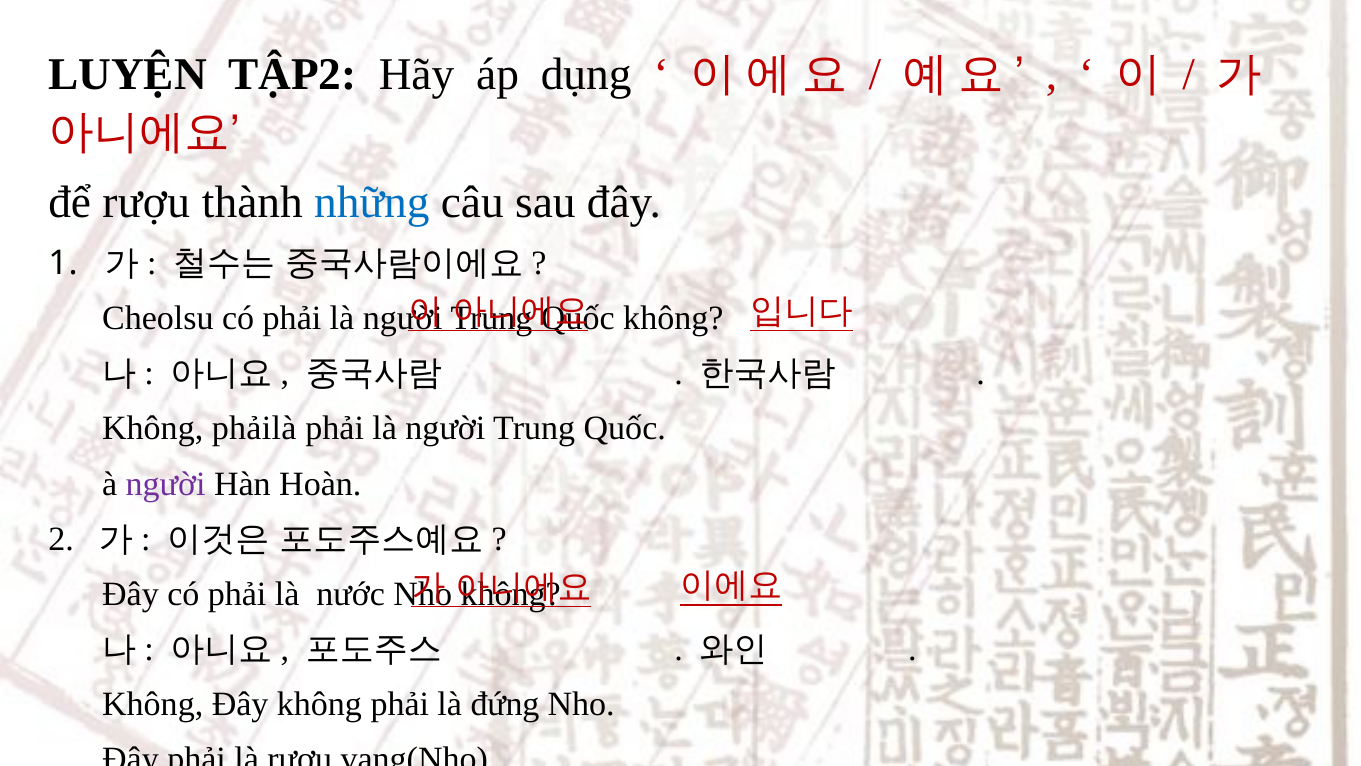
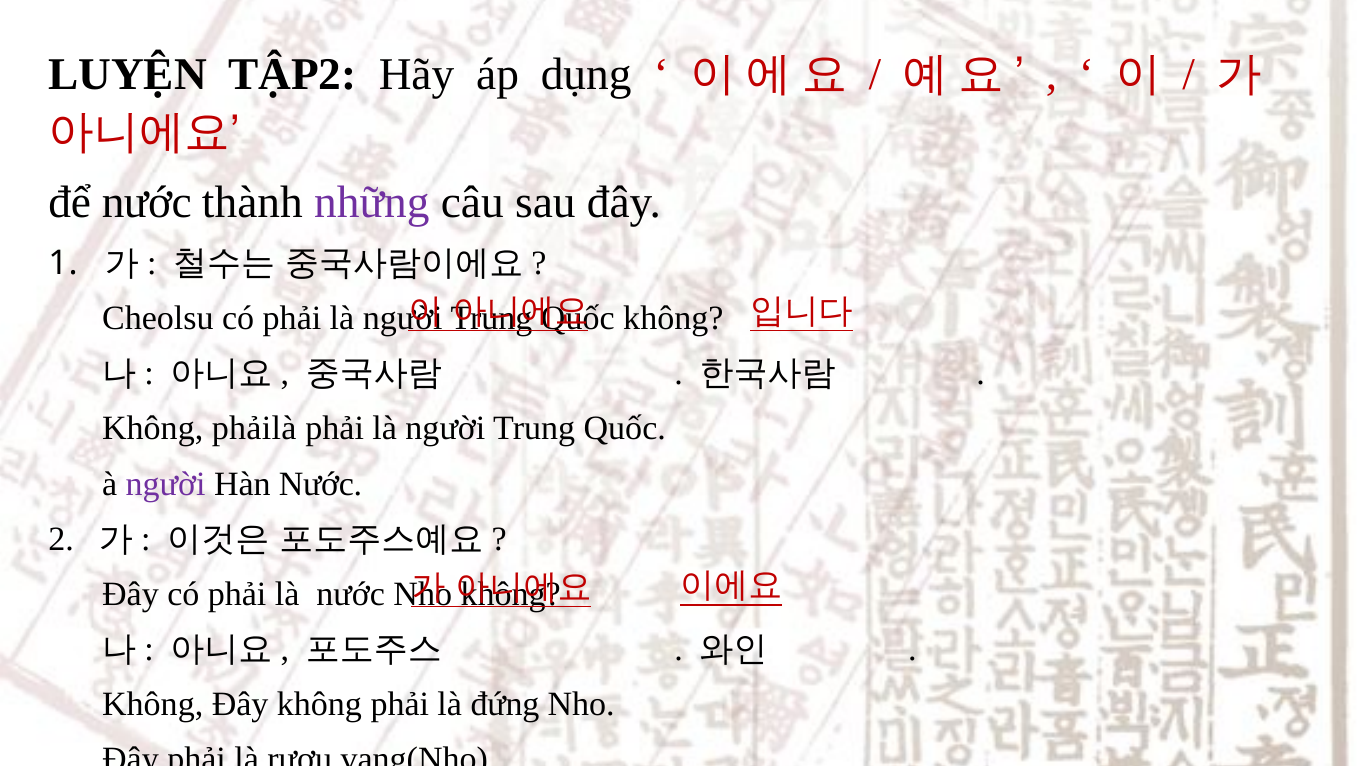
để rượu: rượu -> nước (147, 202)
những colour: blue -> purple (372, 202)
Hàn Hoàn: Hoàn -> Nước (320, 484)
